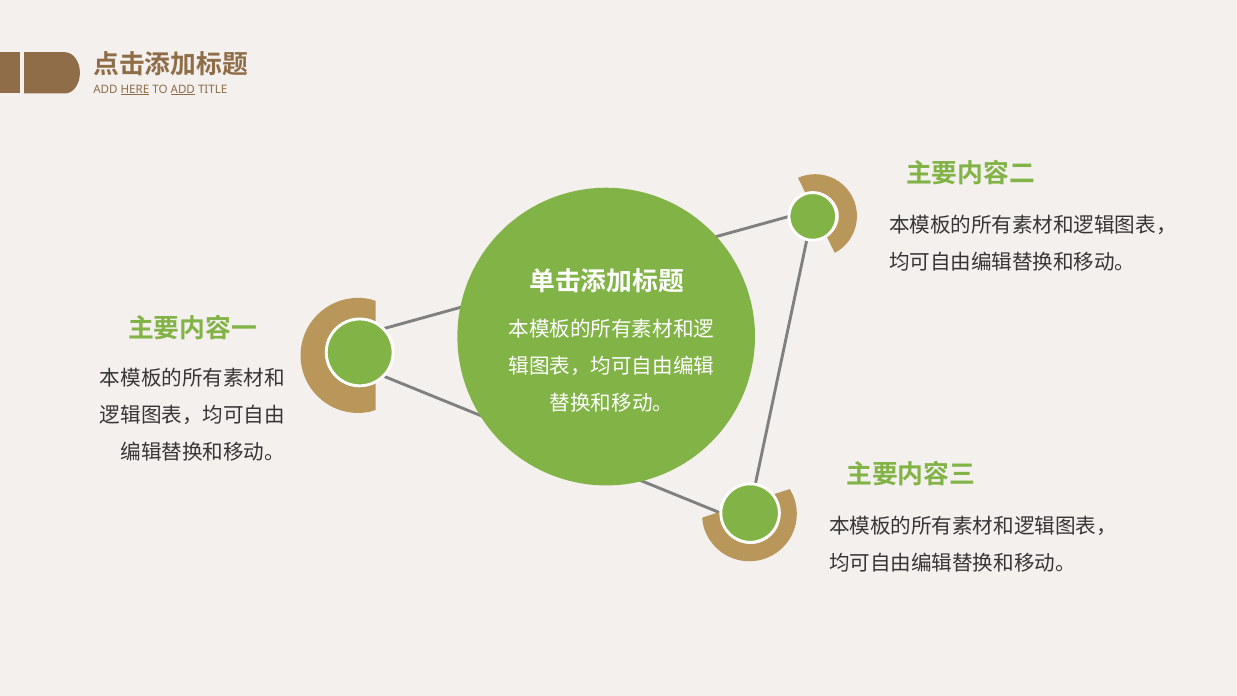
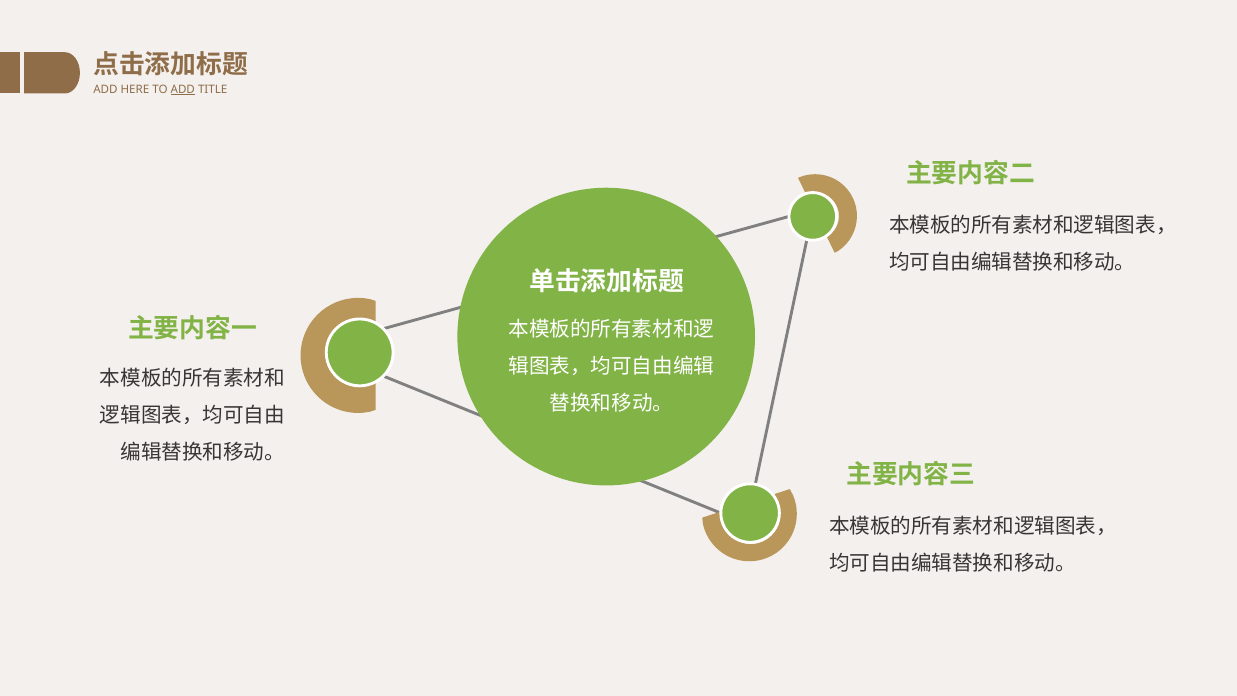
HERE underline: present -> none (135, 90)
